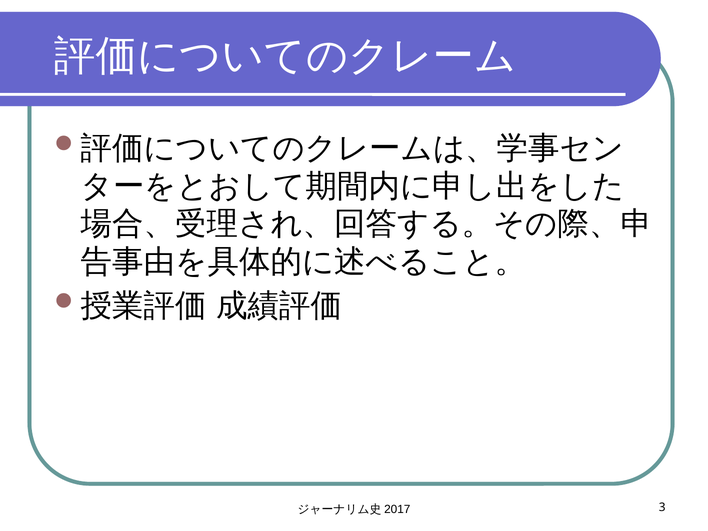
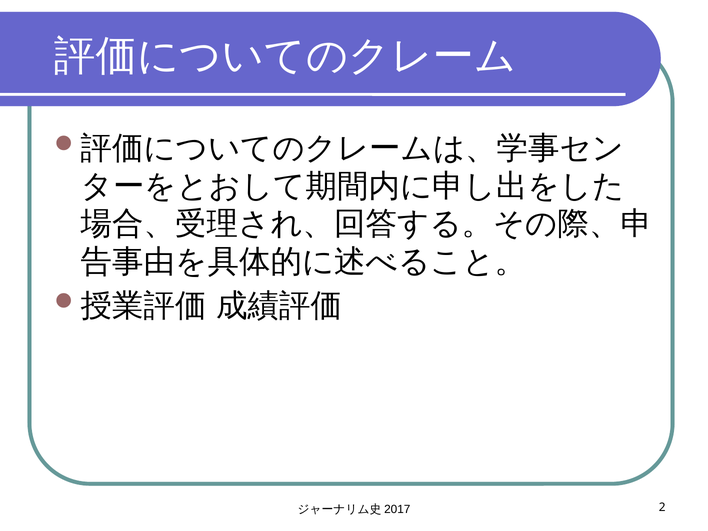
3: 3 -> 2 (662, 507)
